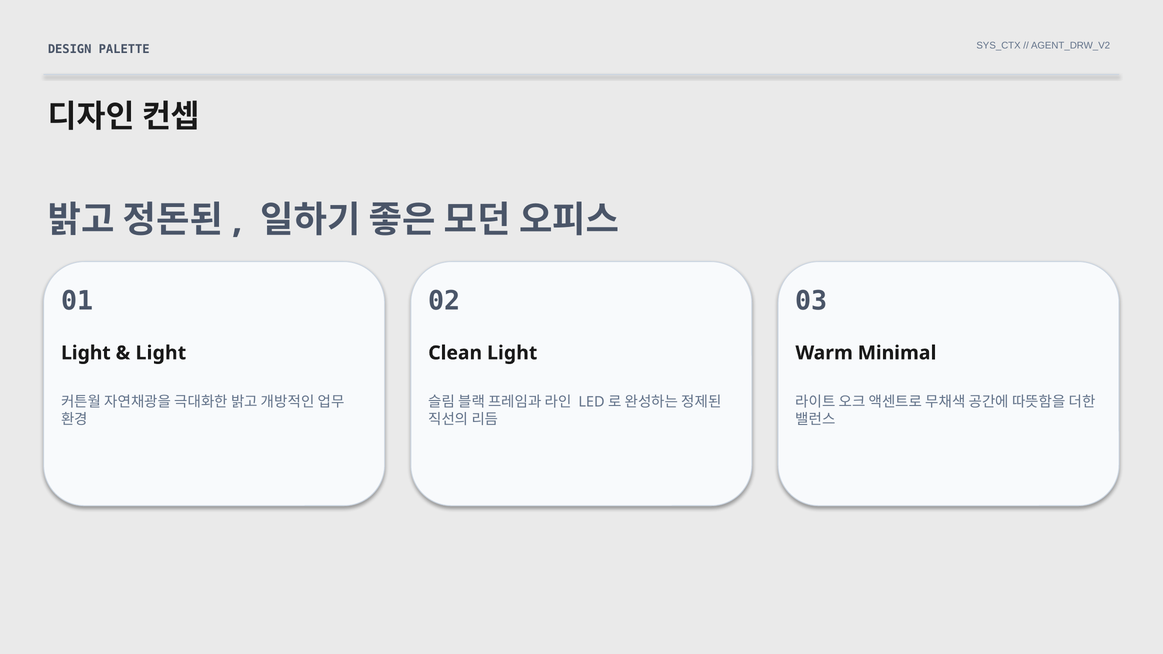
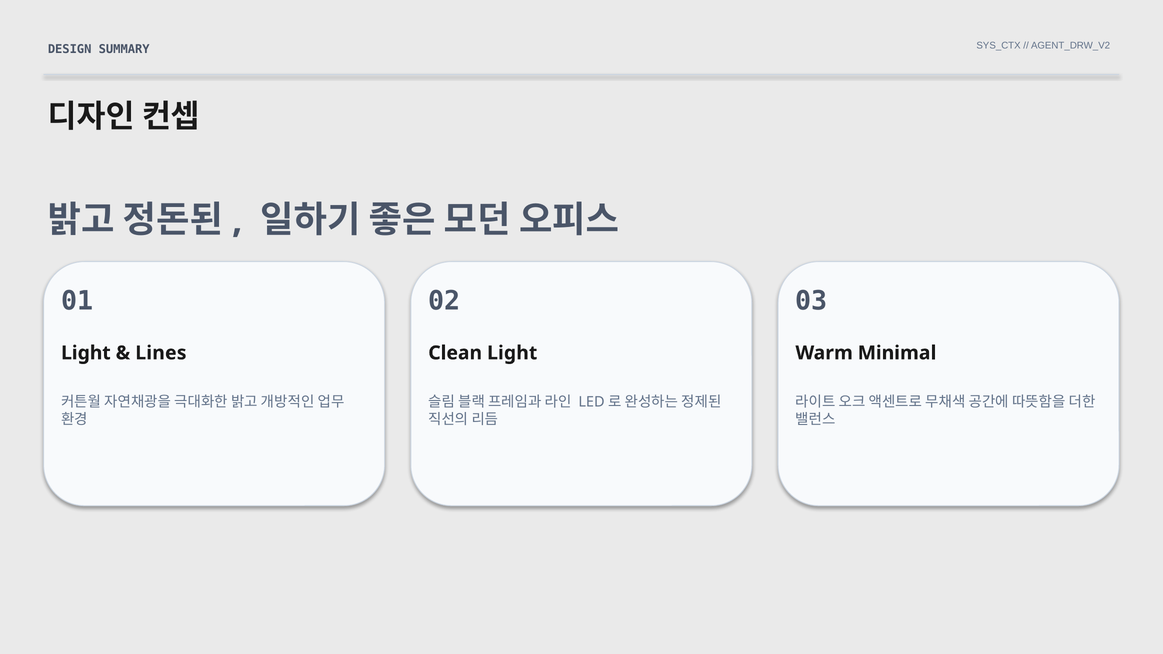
PALETTE: PALETTE -> SUMMARY (124, 49)
Light: Light -> Lines (161, 353)
